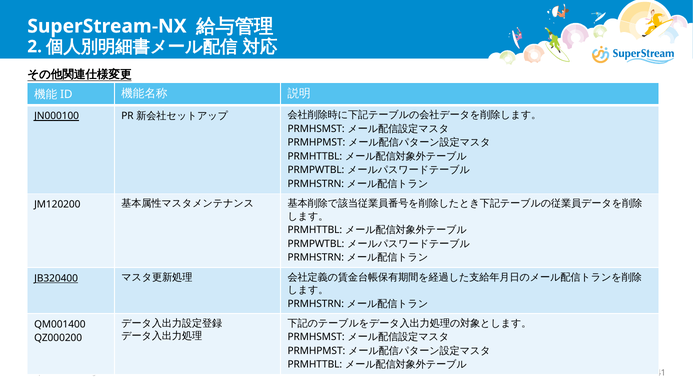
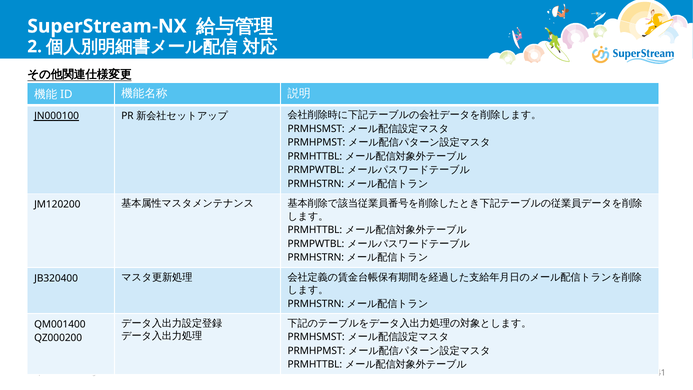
JB320400 underline: present -> none (56, 278)
